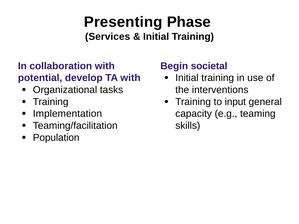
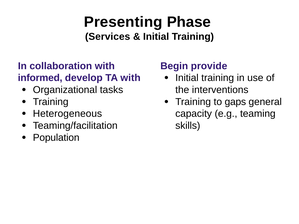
societal: societal -> provide (209, 66)
potential: potential -> informed (40, 78)
input: input -> gaps (235, 102)
Implementation: Implementation -> Heterogeneous (67, 114)
